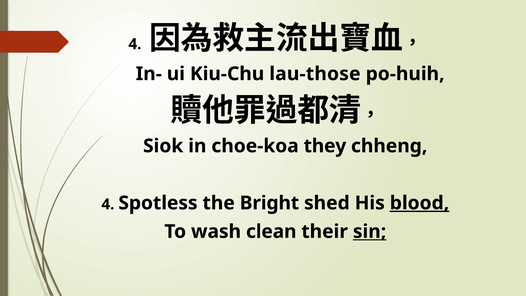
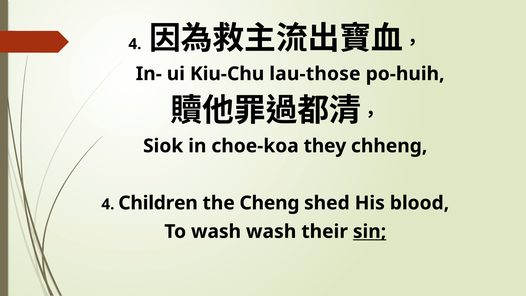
Spotless: Spotless -> Children (158, 203)
Bright: Bright -> Cheng (269, 203)
blood underline: present -> none (419, 203)
wash clean: clean -> wash (271, 231)
